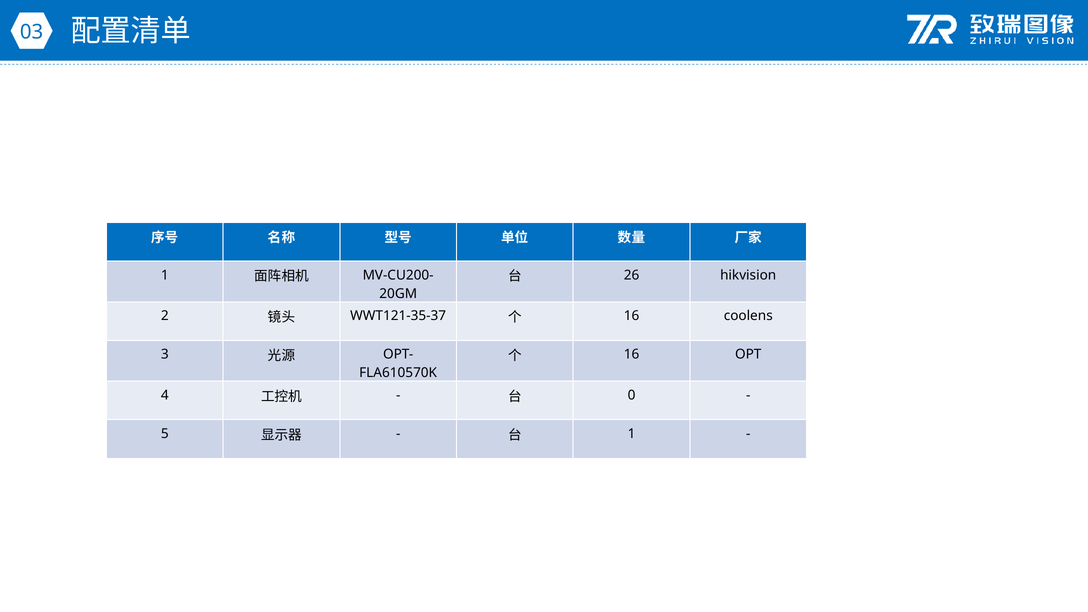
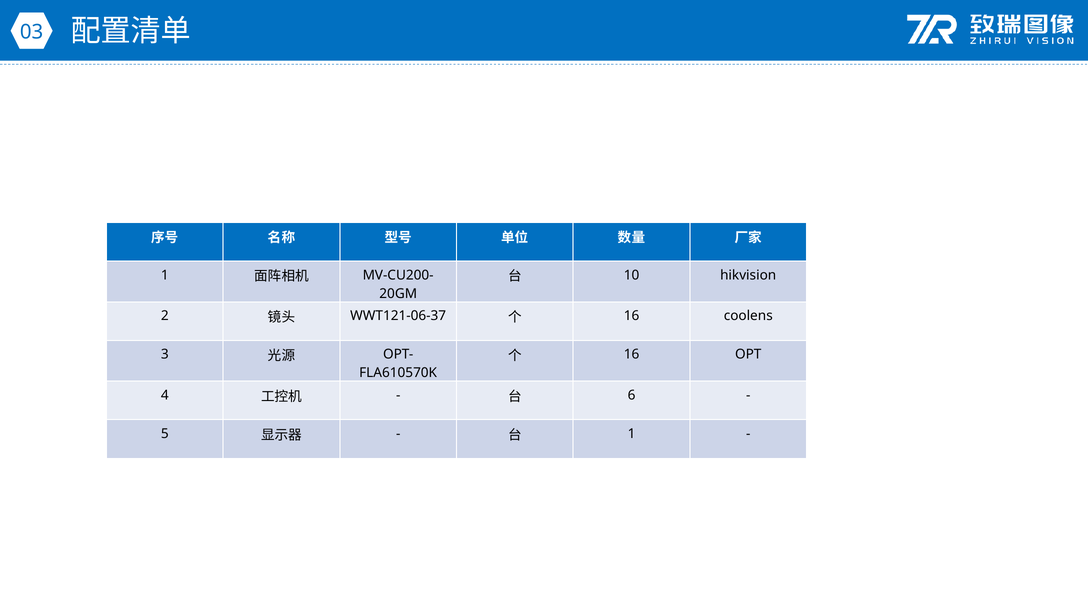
26: 26 -> 10 (632, 275)
WWT121-35-37: WWT121-35-37 -> WWT121-06-37 (398, 316)
0: 0 -> 6 (632, 395)
